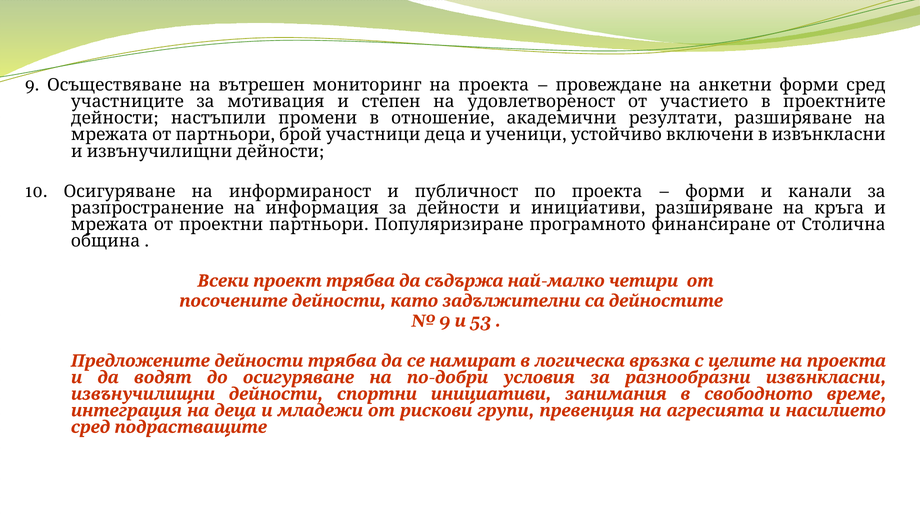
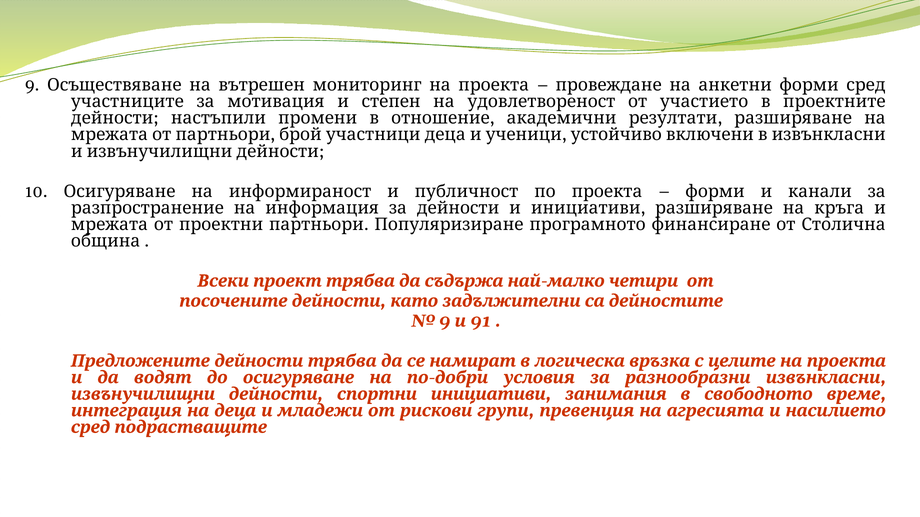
53: 53 -> 91 (480, 321)
